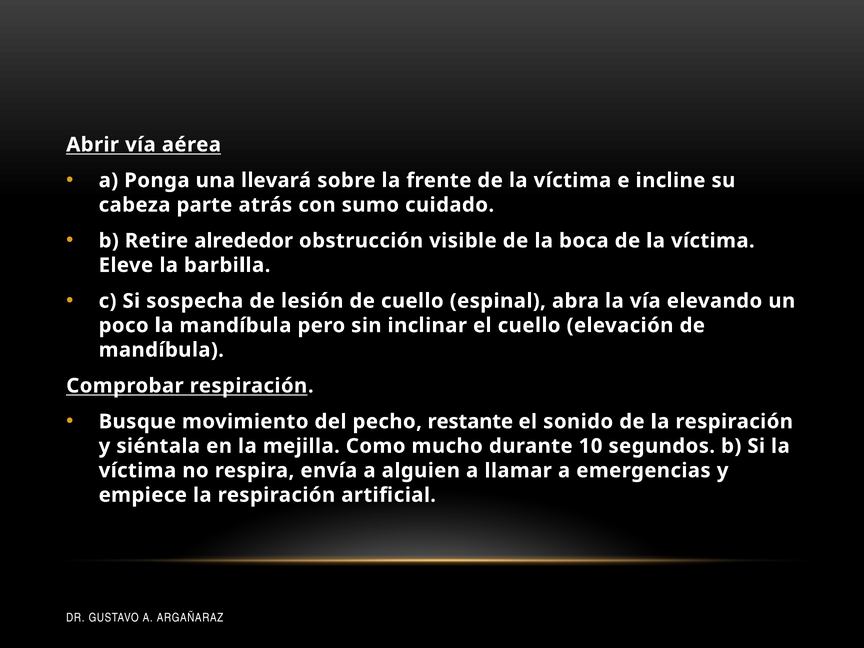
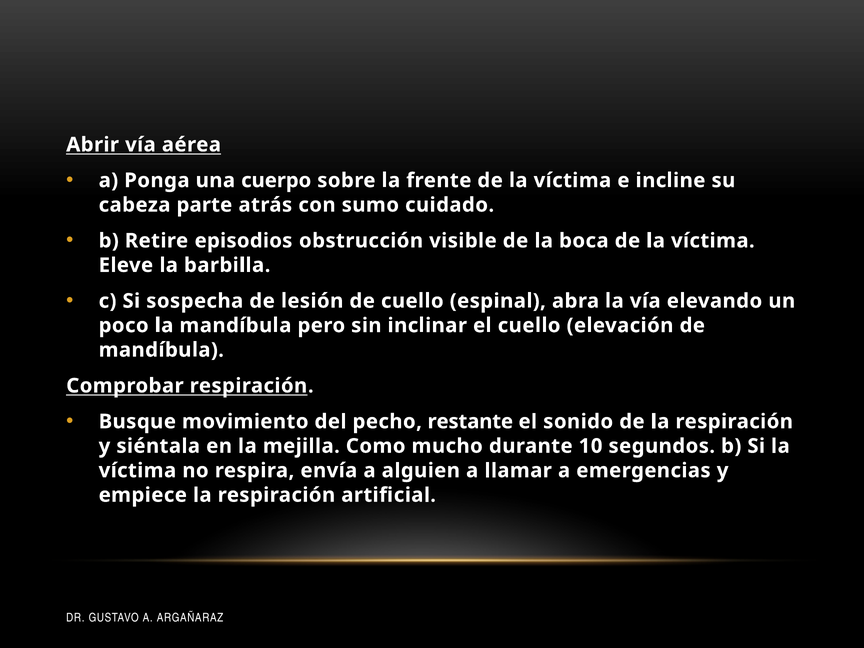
llevará: llevará -> cuerpo (276, 180)
alrededor: alrededor -> episodios (244, 241)
